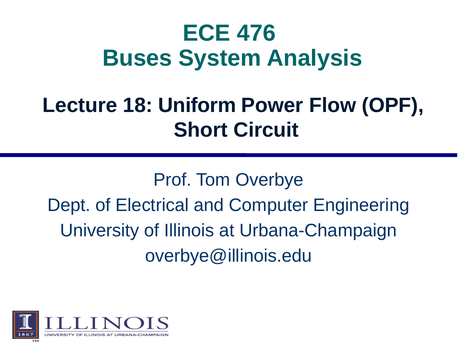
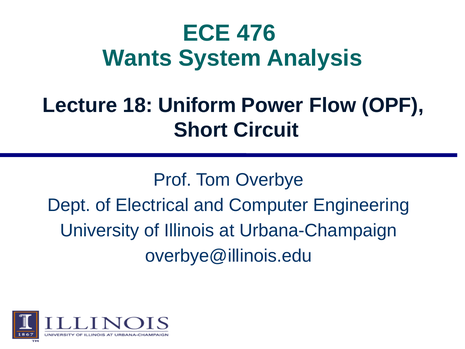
Buses: Buses -> Wants (137, 58)
